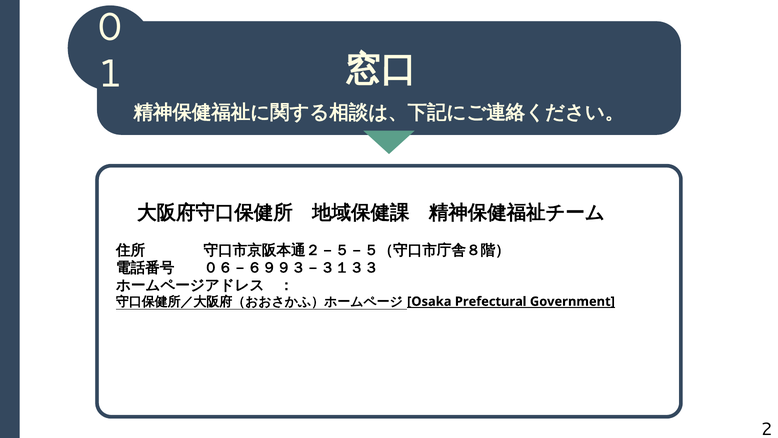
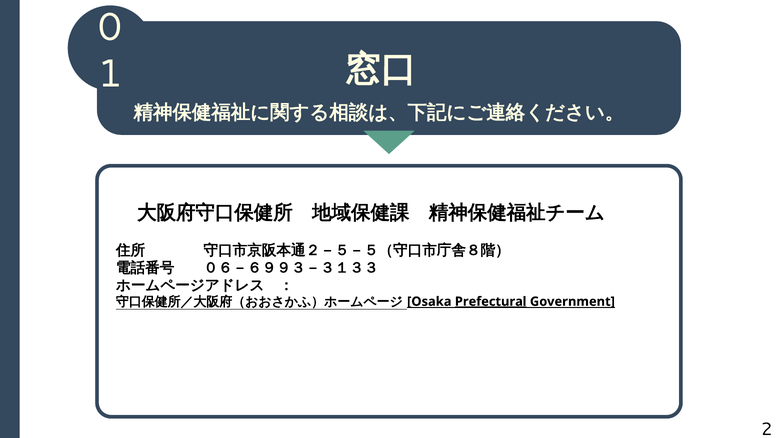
Prefectural underline: none -> present (491, 301)
